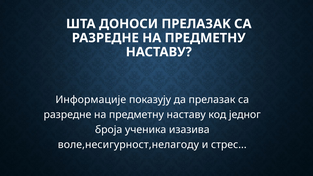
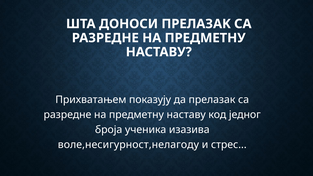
Информације: Информације -> Прихватањем (91, 100)
